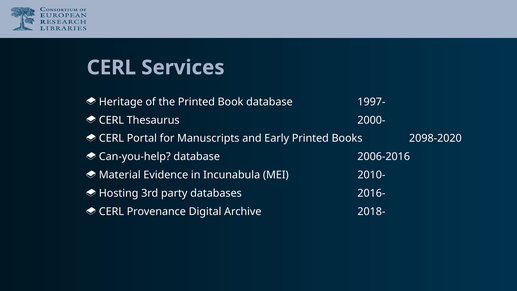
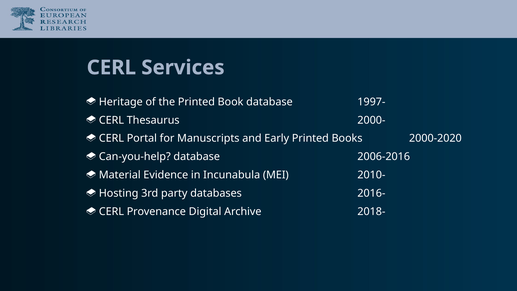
2098-2020: 2098-2020 -> 2000-2020 (435, 138)
